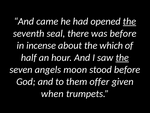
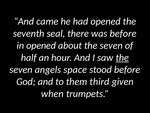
the underline: present -> none (129, 21)
in incense: incense -> opened (41, 45)
about the which: which -> seven (111, 45)
moon: moon -> space (75, 69)
offer: offer -> third (99, 81)
